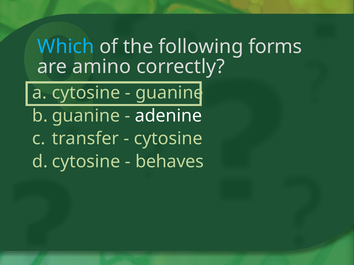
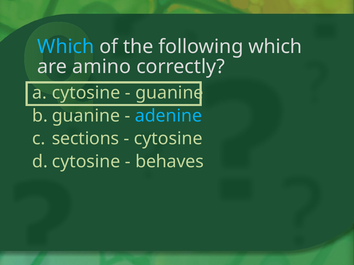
following forms: forms -> which (275, 47)
adenine colour: white -> light blue (168, 116)
transfer: transfer -> sections (86, 139)
